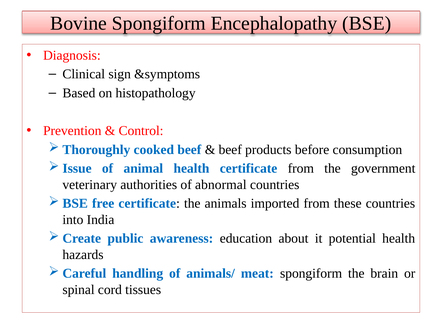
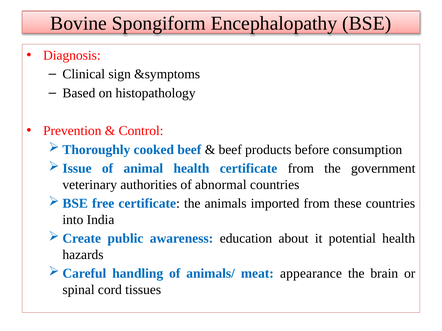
meat spongiform: spongiform -> appearance (311, 274)
